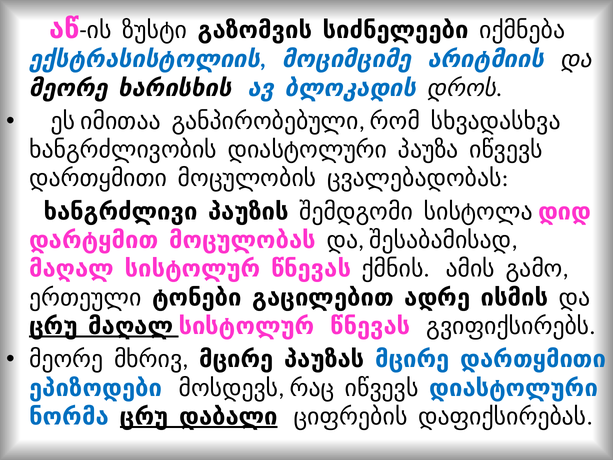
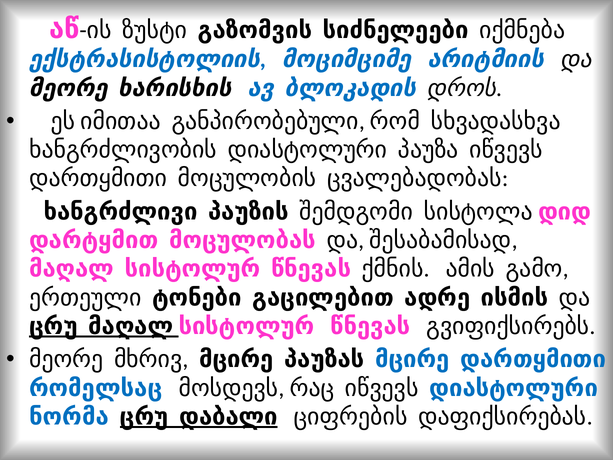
ეპიზოდები: ეპიზოდები -> რომელსაც (96, 388)
